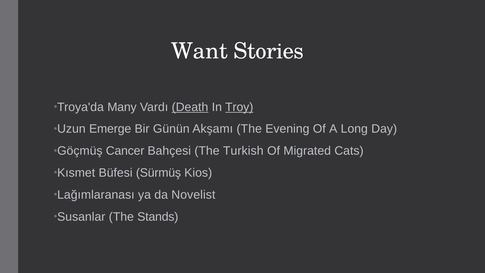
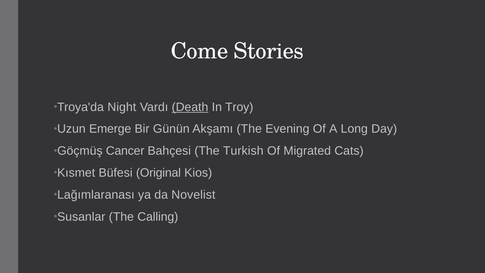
Want: Want -> Come (200, 51)
Many: Many -> Night (122, 107)
Troy underline: present -> none (239, 107)
Sürmüş: Sürmüş -> Original (158, 173)
Stands: Stands -> Calling (158, 217)
